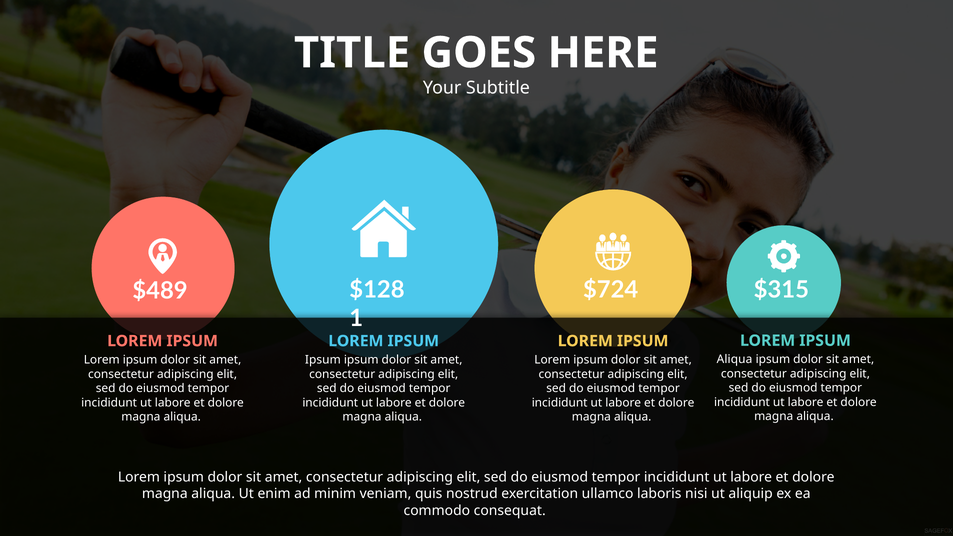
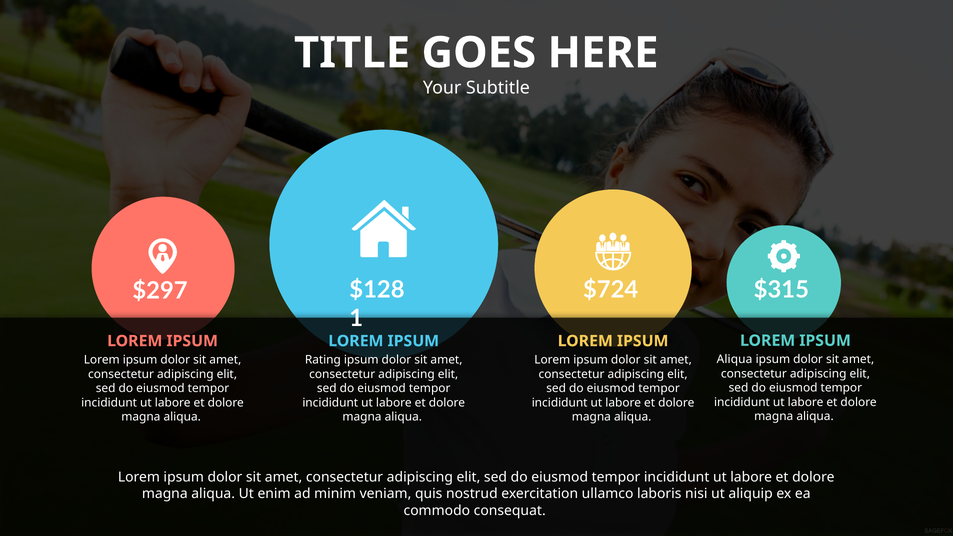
$489: $489 -> $297 (160, 291)
Ipsum: Ipsum -> Rating (323, 360)
